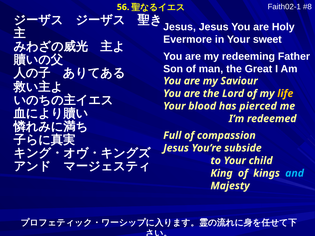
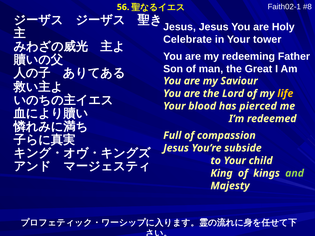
Evermore: Evermore -> Celebrate (188, 40)
sweet: sweet -> tower (267, 40)
and colour: light blue -> light green (295, 173)
